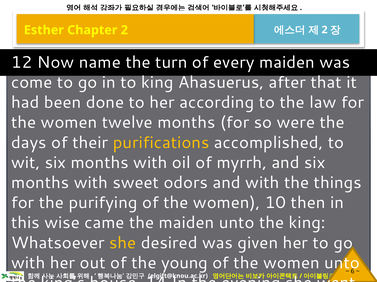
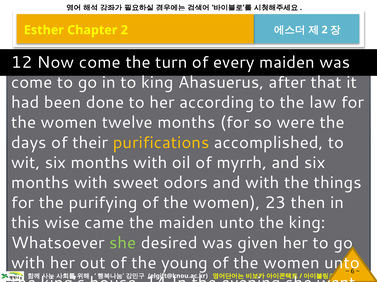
Now name: name -> come (100, 62)
10: 10 -> 23 (275, 203)
she colour: yellow -> light green (123, 243)
